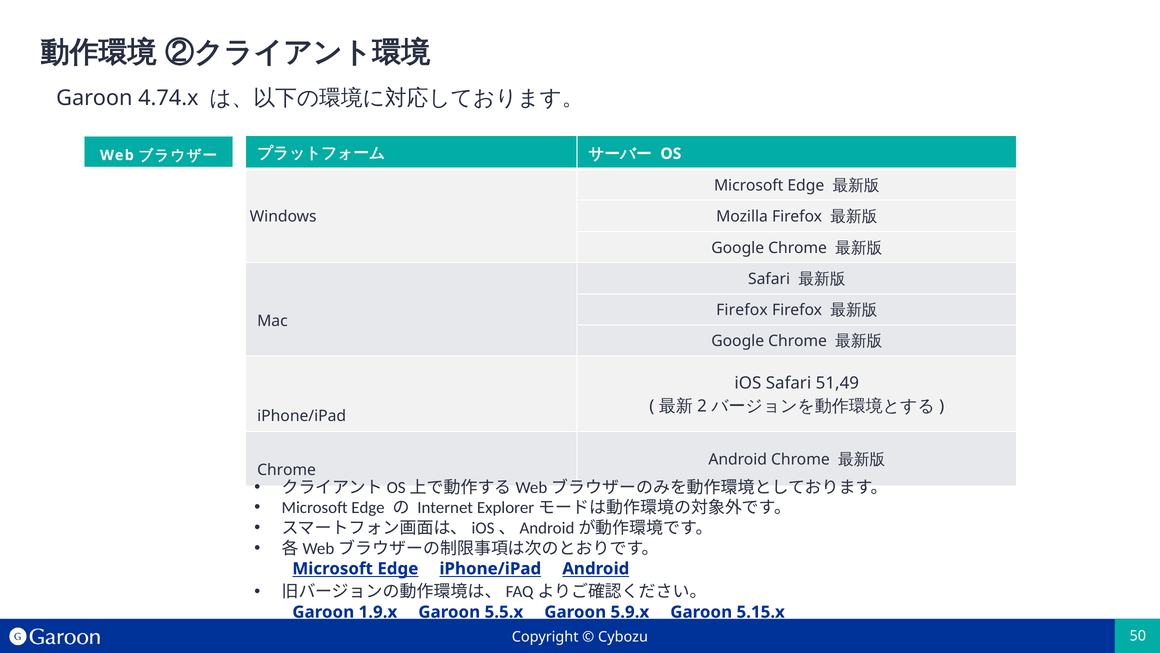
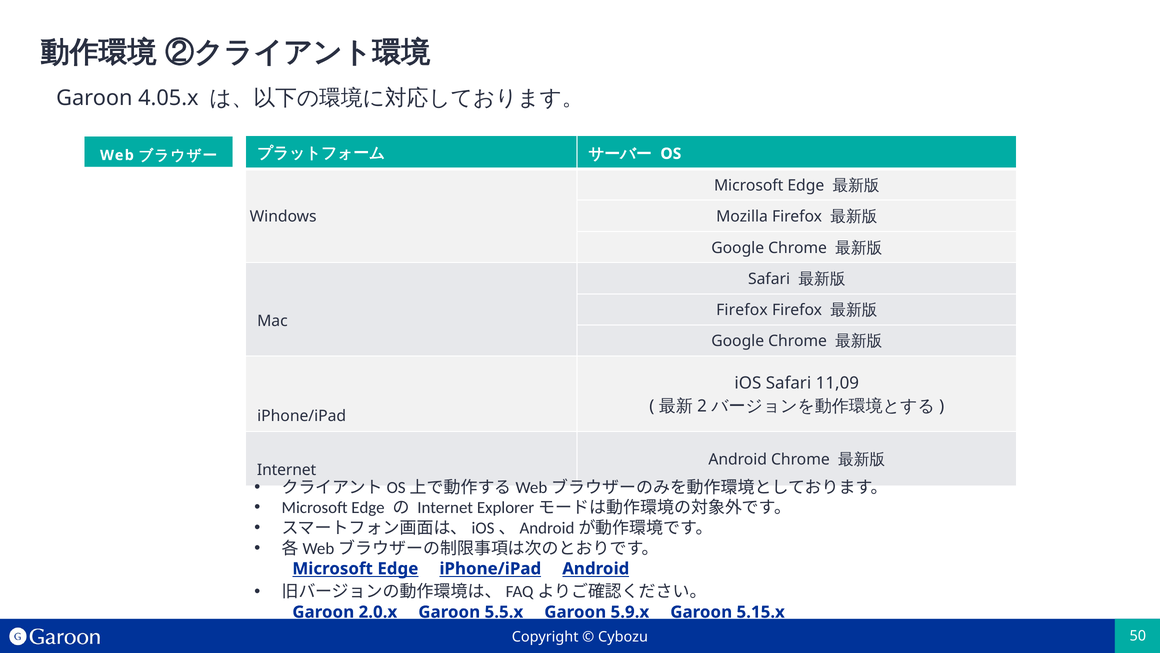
4.74.x: 4.74.x -> 4.05.x (168, 98)
51,49: 51,49 -> 11,09 (837, 383)
Chrome: Chrome -> Internet (287, 470)
1.9.x: 1.9.x -> 2.0.x (378, 612)
